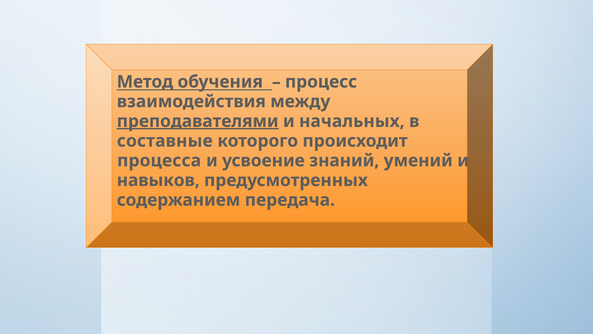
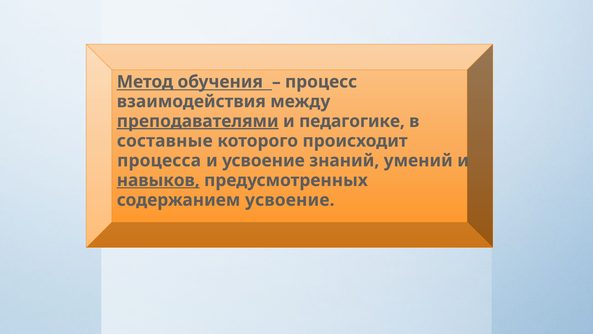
начальных: начальных -> педагогике (352, 121)
навыков underline: none -> present (158, 180)
содержанием передача: передача -> усвоение (290, 200)
